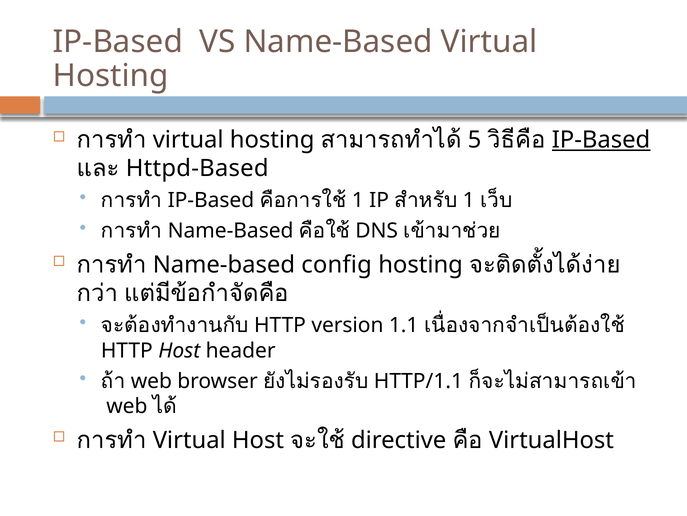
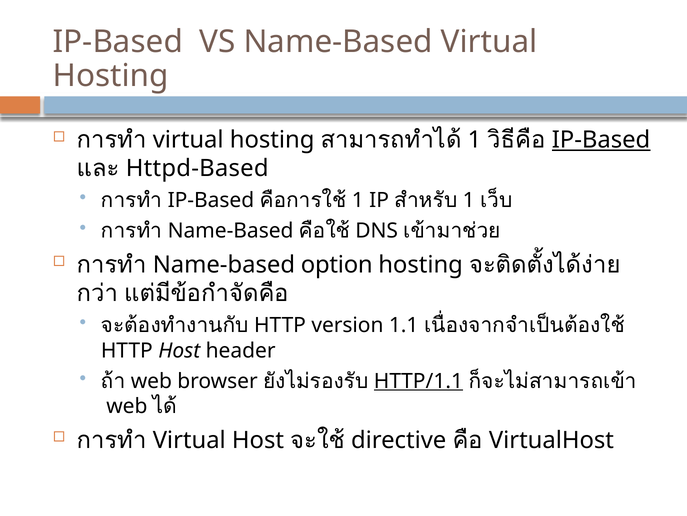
5: 5 -> 1 (474, 140)
config: config -> option (337, 264)
HTTP/1.1 underline: none -> present (418, 381)
